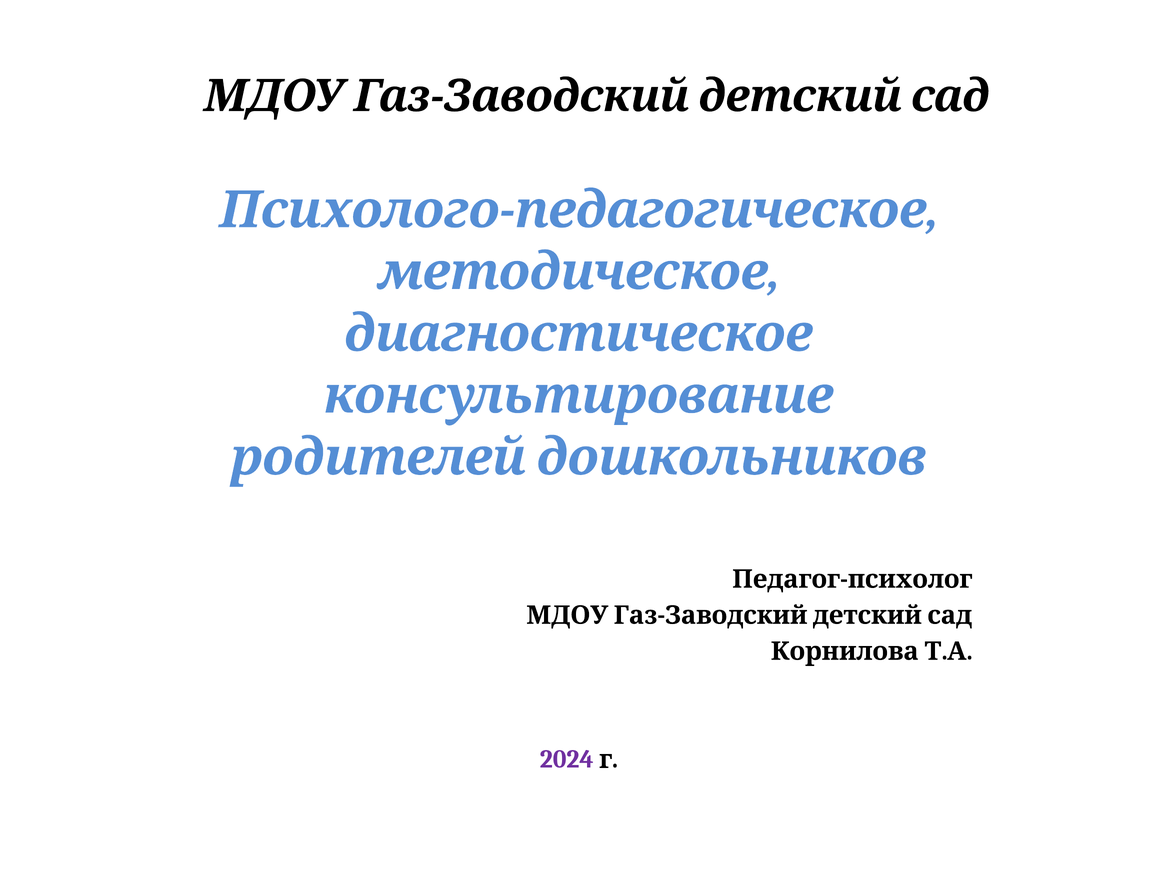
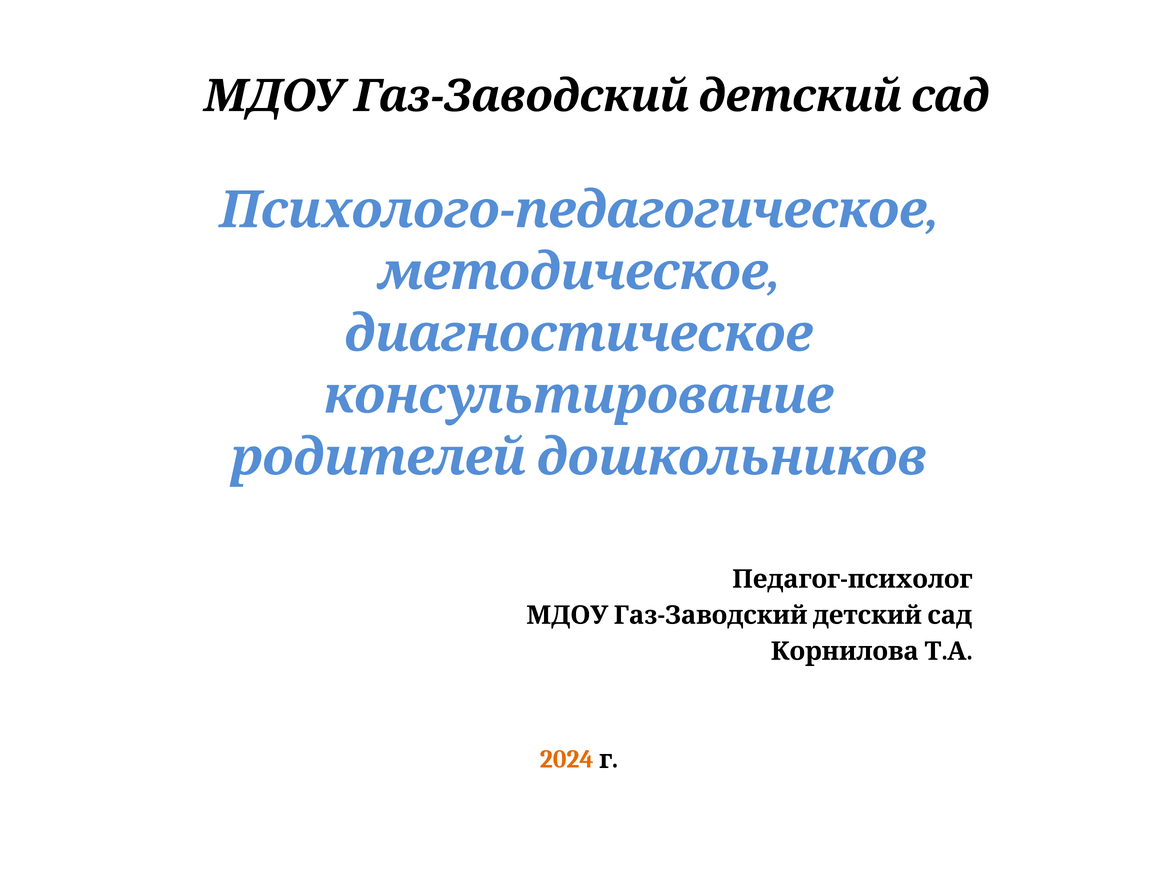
2024 colour: purple -> orange (567, 759)
